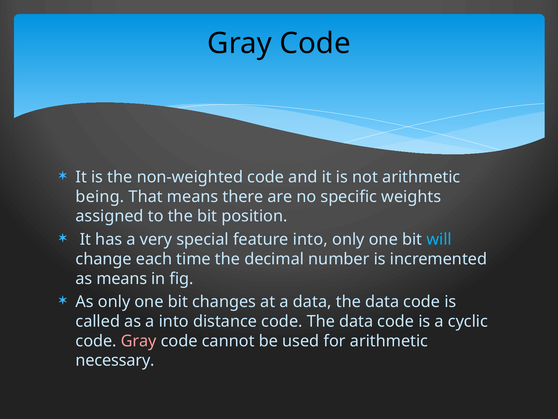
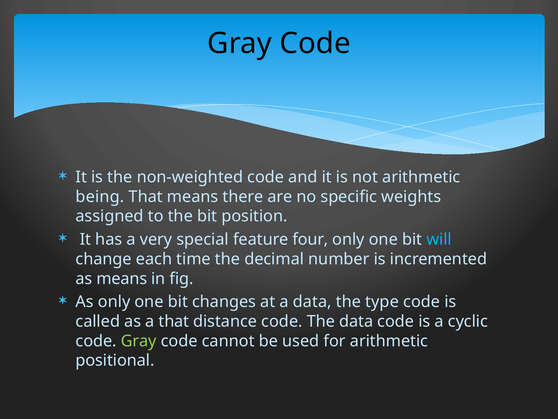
feature into: into -> four (310, 239)
data: data -> type (382, 302)
a into: into -> that (174, 321)
Gray colour: pink -> light green (139, 341)
necessary: necessary -> positional (115, 360)
